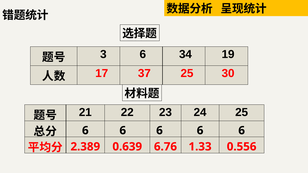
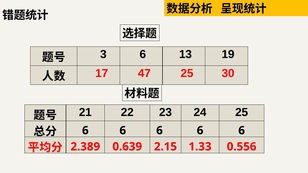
34: 34 -> 13 (185, 54)
37: 37 -> 47 (144, 73)
6.76: 6.76 -> 2.15 (165, 147)
